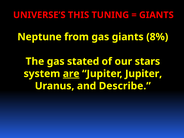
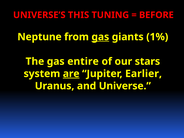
GIANTS: GIANTS -> BEFORE (156, 15)
gas underline: none -> present (100, 37)
8%: 8% -> 1% (157, 37)
stated: stated -> entire (83, 61)
Jupiter Jupiter: Jupiter -> Earlier (144, 74)
Describe: Describe -> Universe (125, 86)
